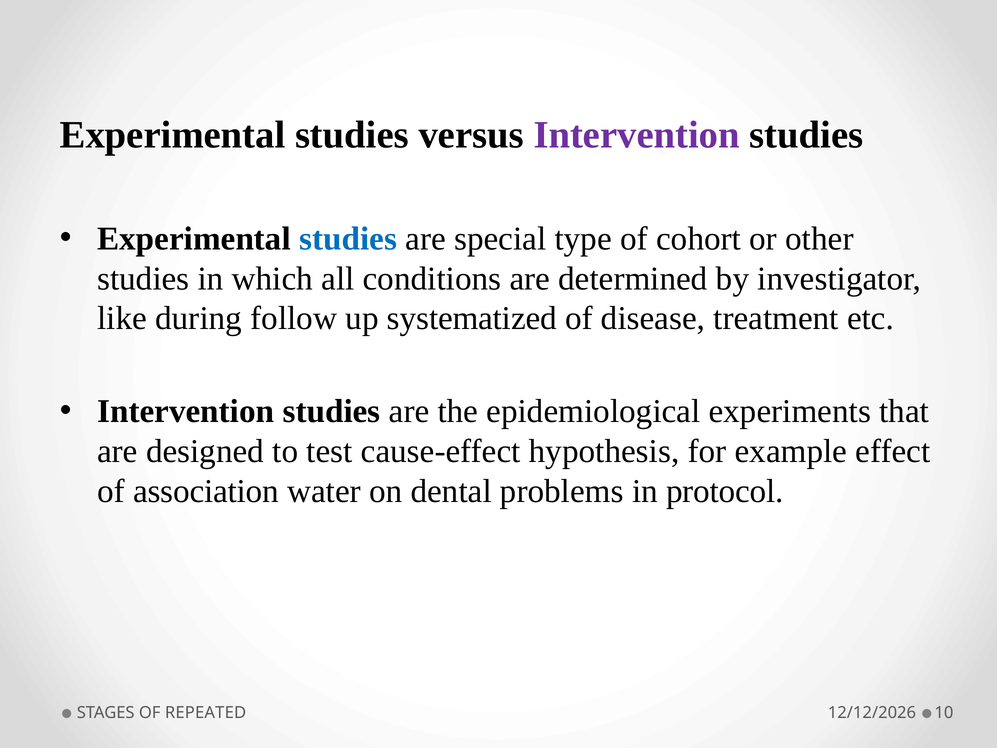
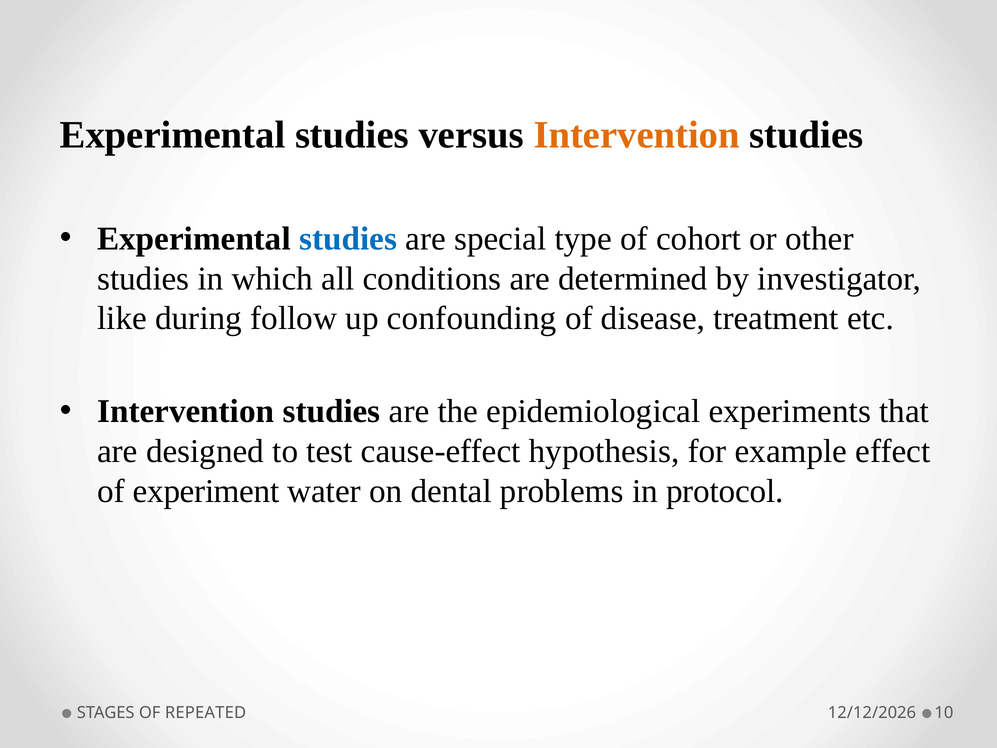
Intervention colour: purple -> orange (637, 135)
systematized: systematized -> confounding (472, 318)
association: association -> experiment (206, 491)
